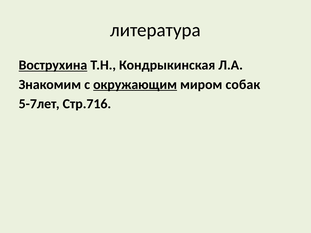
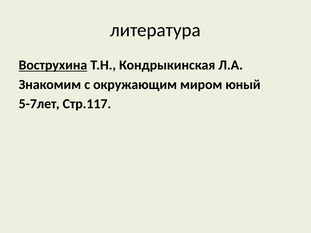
окружающим underline: present -> none (135, 85)
собак: собак -> юный (243, 85)
Стр.716: Стр.716 -> Стр.117 (87, 104)
